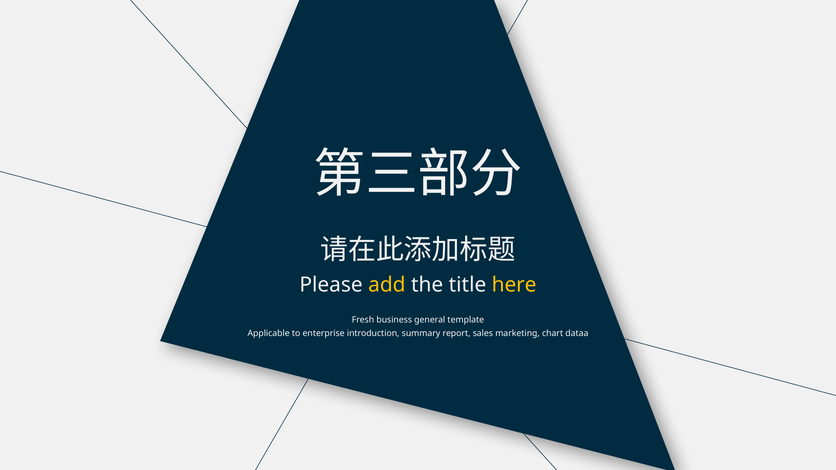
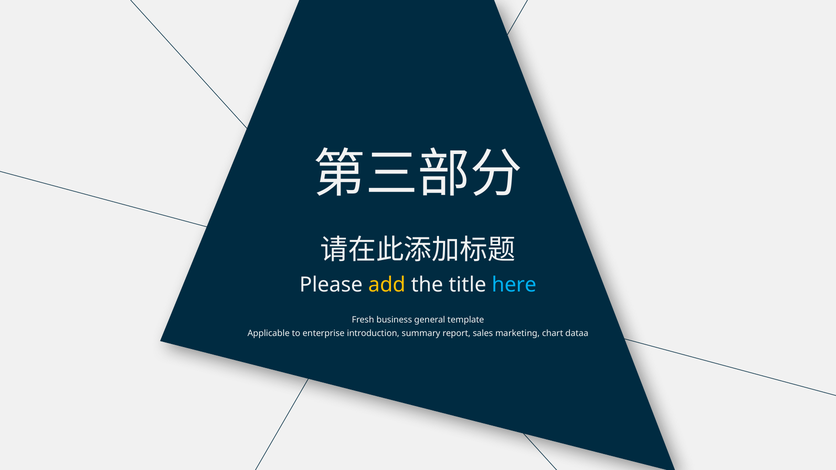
here colour: yellow -> light blue (514, 285)
